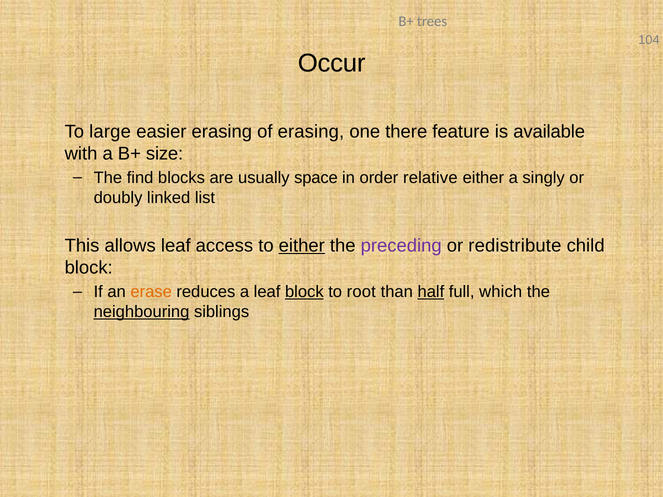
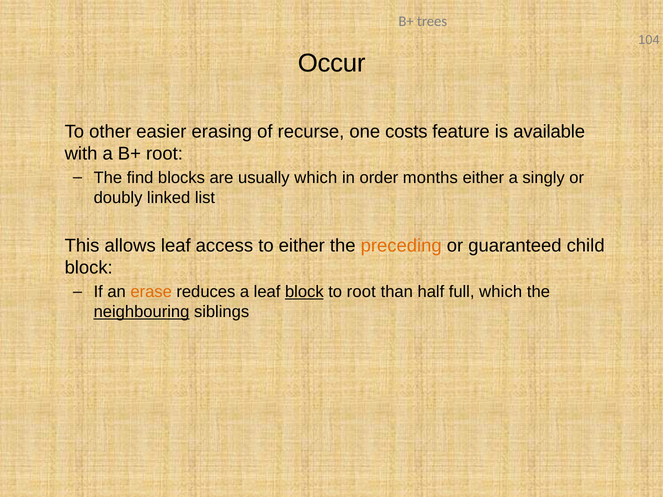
large: large -> other (110, 132)
of erasing: erasing -> recurse (311, 132)
there: there -> costs (406, 132)
B+ size: size -> root (164, 154)
usually space: space -> which (316, 178)
relative: relative -> months (430, 178)
either underline: present -> none (302, 246)
preceding colour: purple -> orange (401, 246)
redistribute: redistribute -> guaranteed (515, 246)
half underline: present -> none (431, 292)
